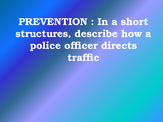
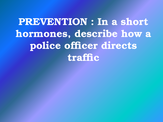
structures: structures -> hormones (43, 34)
